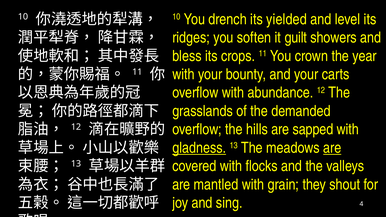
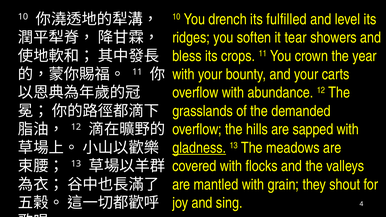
yielded: yielded -> fulfilled (287, 19)
guilt: guilt -> tear (296, 38)
are underline: present -> none (332, 148)
